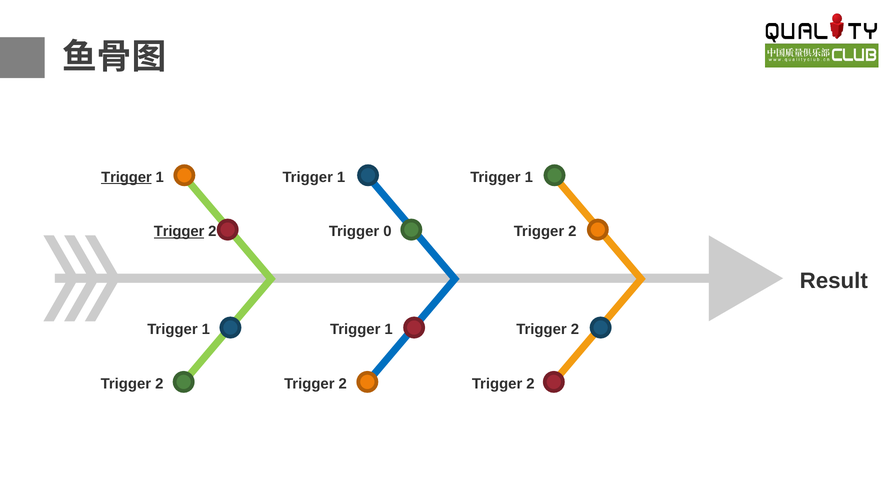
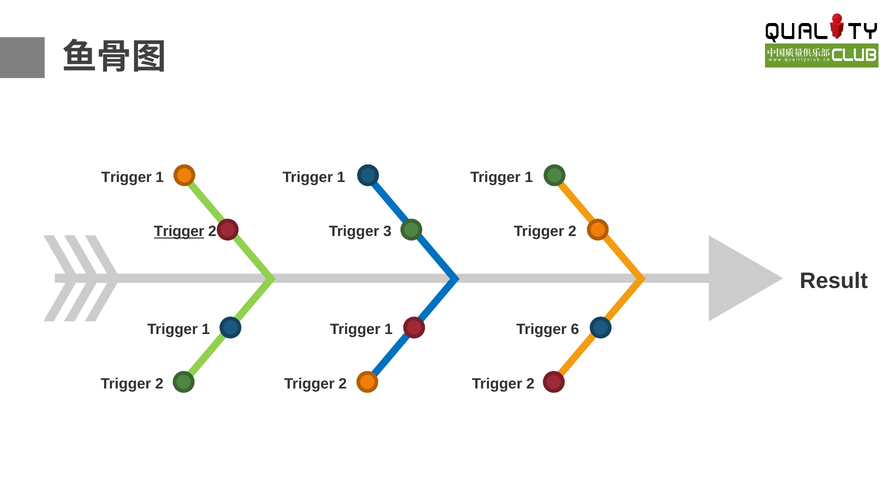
Trigger underline: present -> none (126, 177)
0: 0 -> 3 (387, 232)
2: 2 -> 6 (575, 329)
